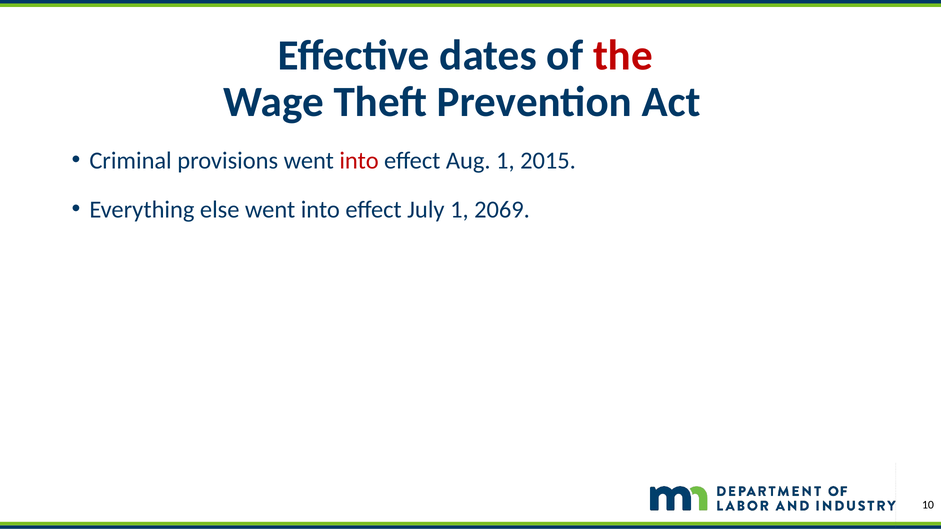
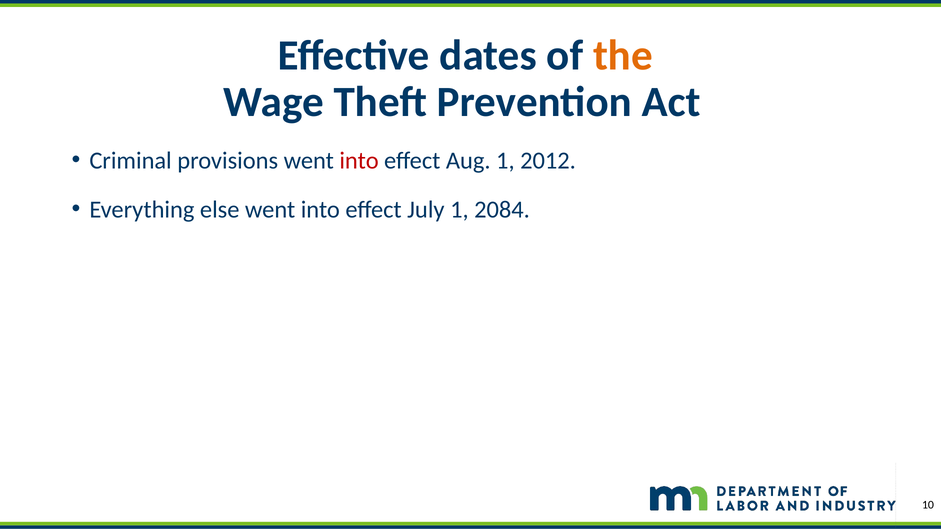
the colour: red -> orange (623, 56)
2015: 2015 -> 2012 (548, 161)
2069: 2069 -> 2084 (502, 210)
